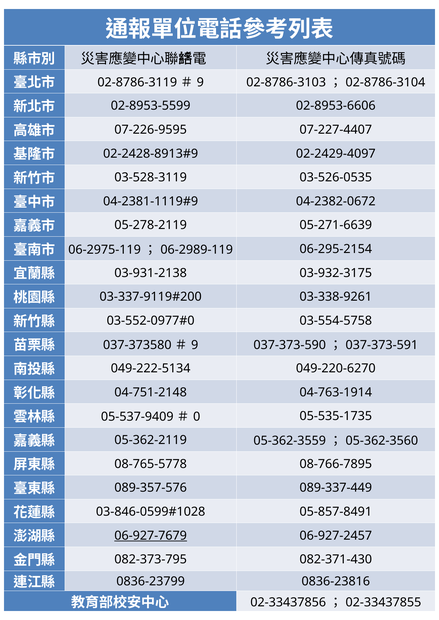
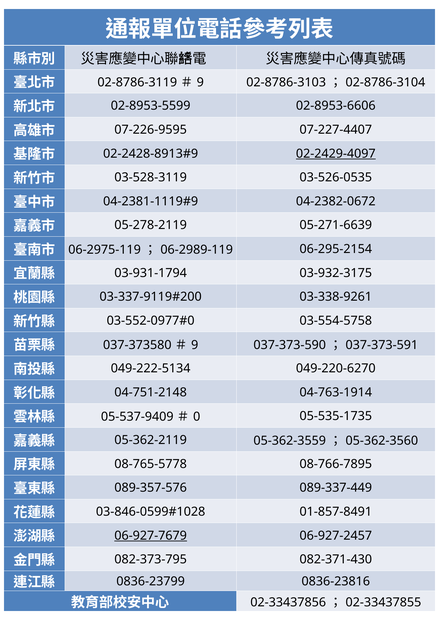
02-2429-4097 underline: none -> present (336, 154)
03-931-2138: 03-931-2138 -> 03-931-1794 (151, 273)
05-857-8491: 05-857-8491 -> 01-857-8491 (336, 512)
